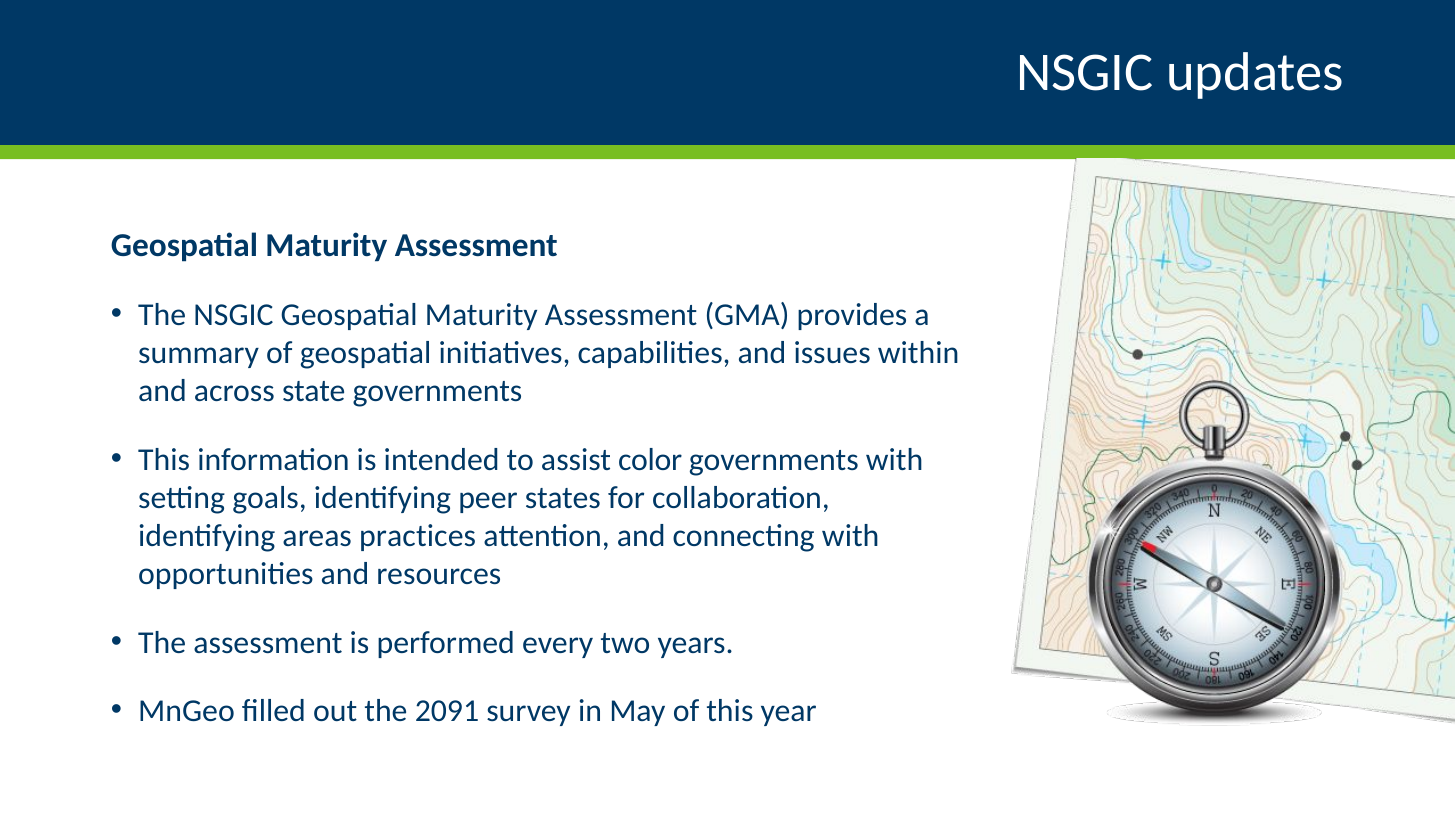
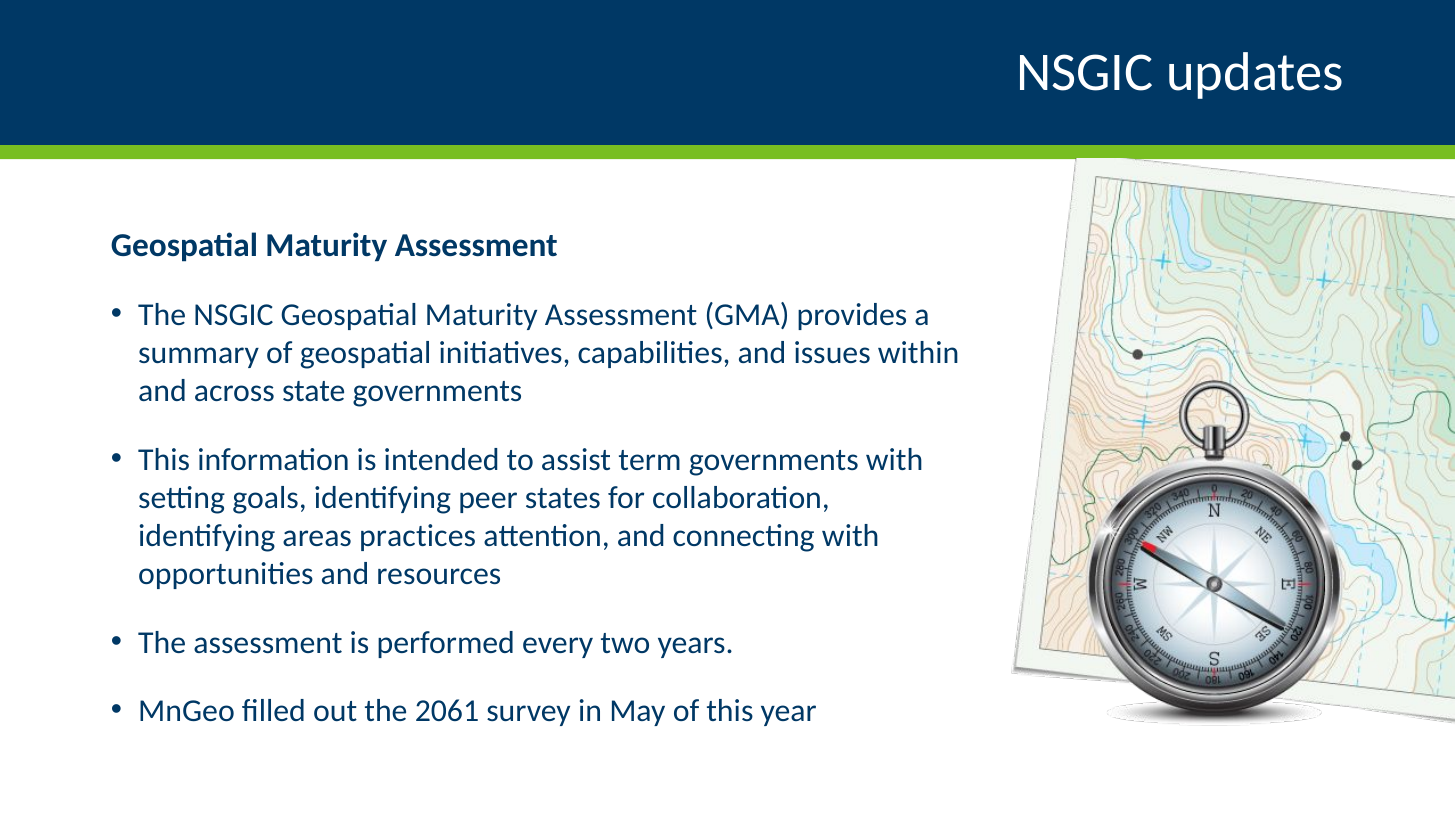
color: color -> term (650, 460)
2091: 2091 -> 2061 (447, 712)
